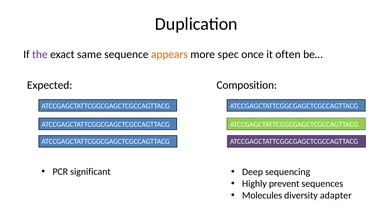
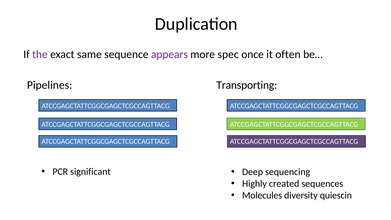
appears colour: orange -> purple (169, 54)
Expected: Expected -> Pipelines (50, 85)
Composition: Composition -> Transporting (247, 85)
prevent: prevent -> created (284, 184)
adapter: adapter -> quiescin (336, 195)
